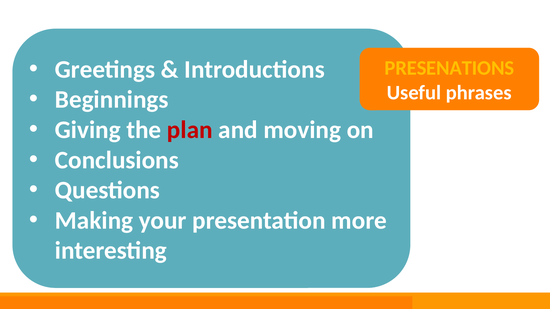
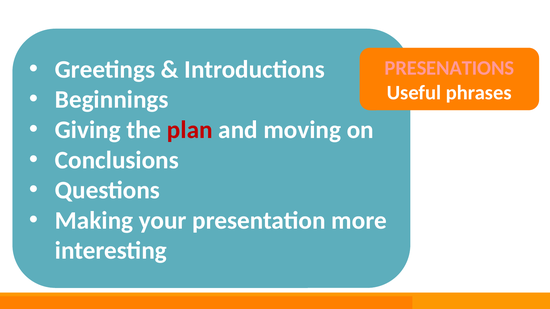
PRESENATIONS colour: yellow -> pink (449, 68)
